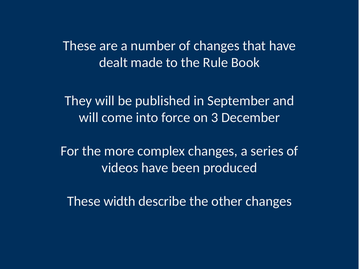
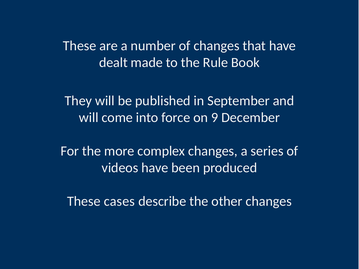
3: 3 -> 9 (215, 118)
width: width -> cases (119, 202)
